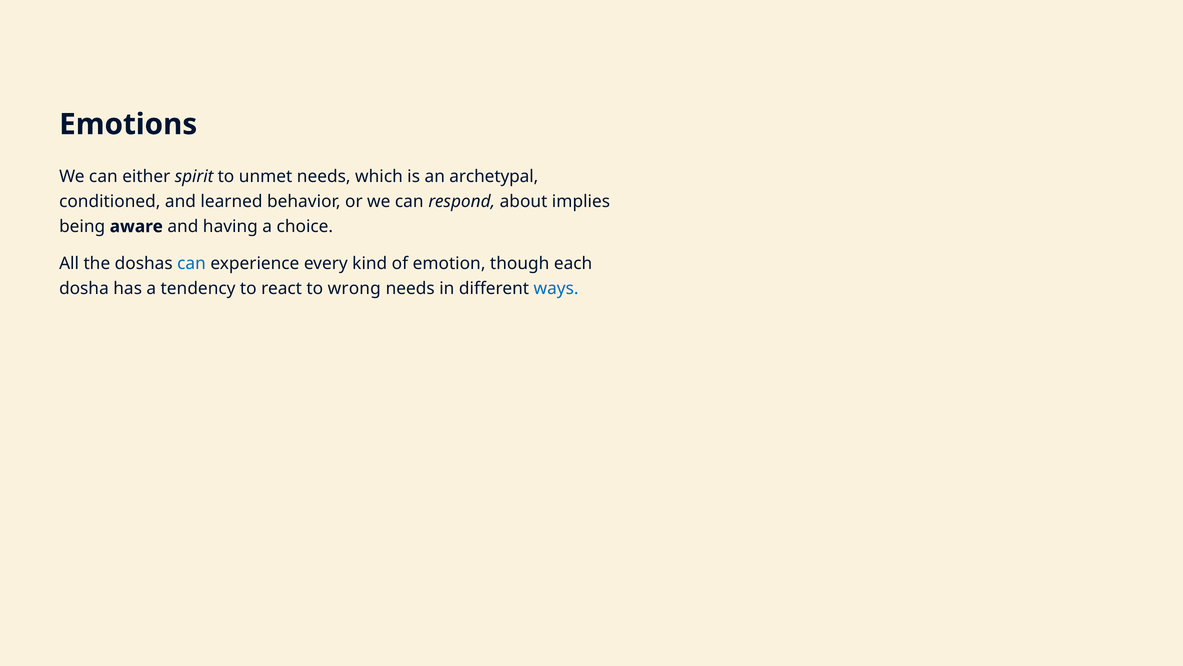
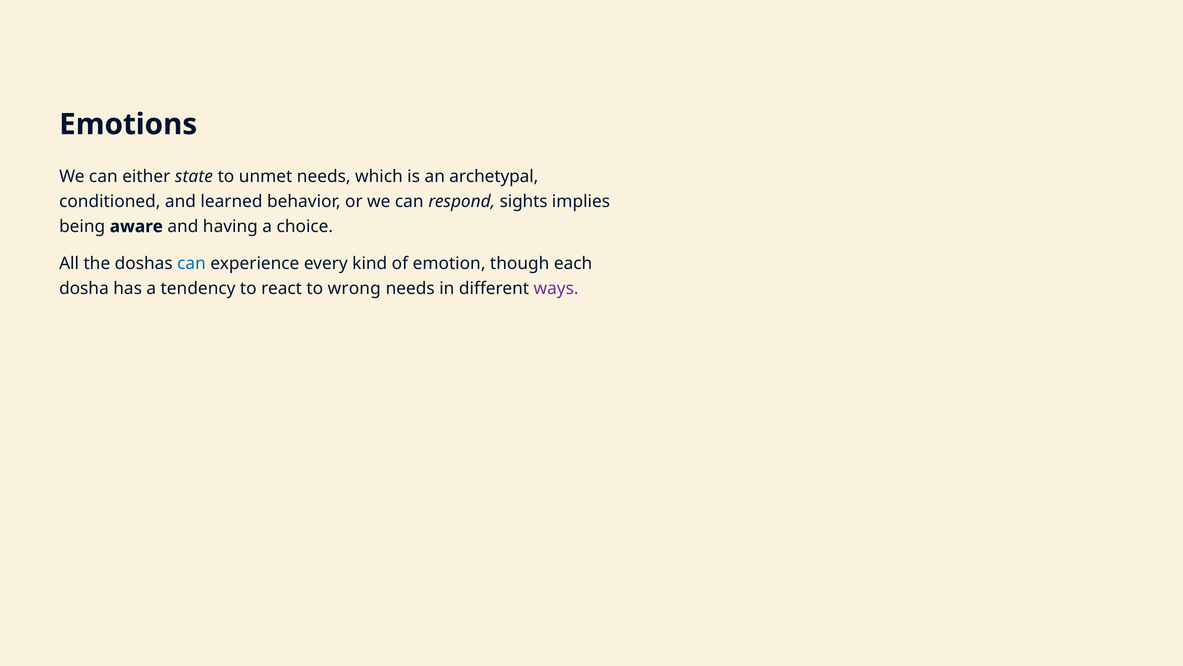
spirit: spirit -> state (194, 177)
about: about -> sights (524, 201)
ways colour: blue -> purple (556, 288)
